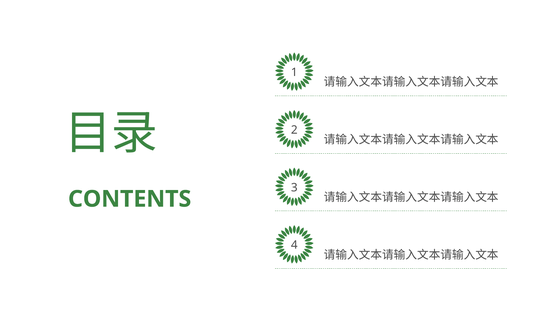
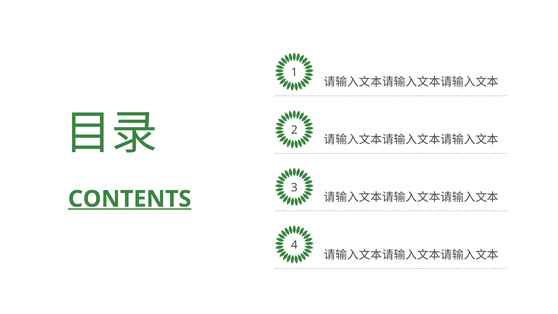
CONTENTS underline: none -> present (130, 199)
